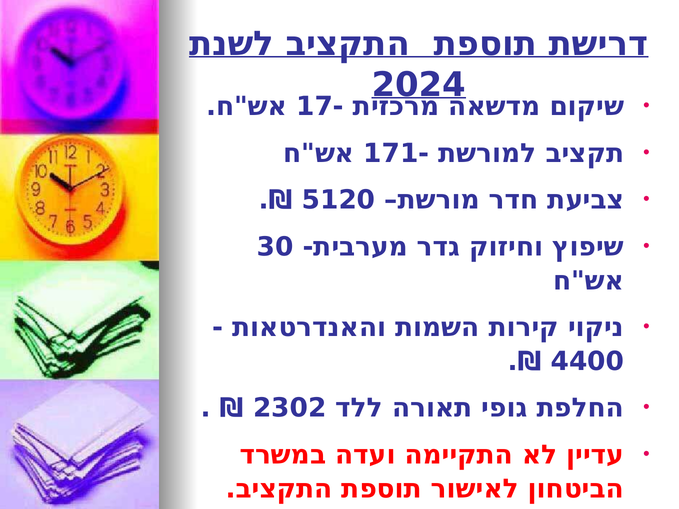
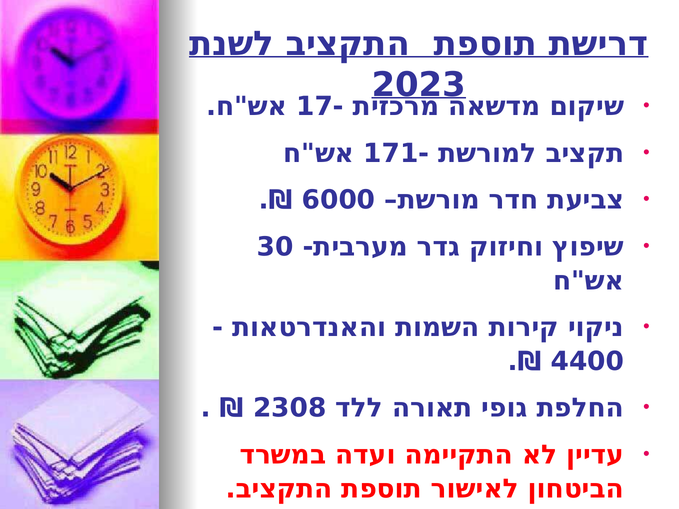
2024: 2024 -> 2023 (419, 85)
5120: 5120 -> 6000 (339, 200)
2302: 2302 -> 2308 (290, 408)
